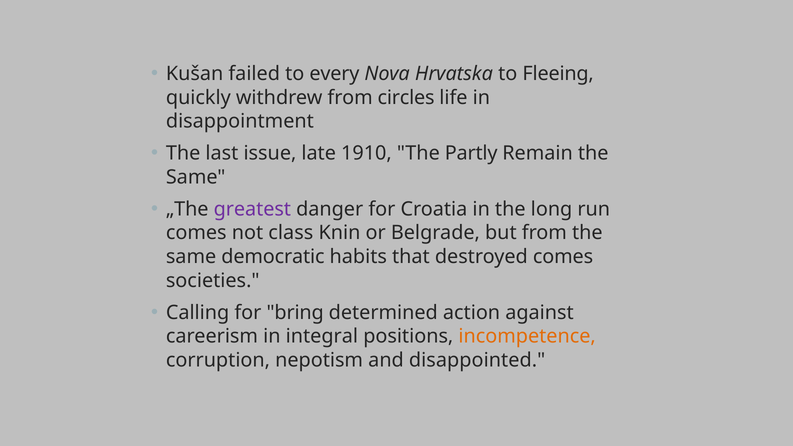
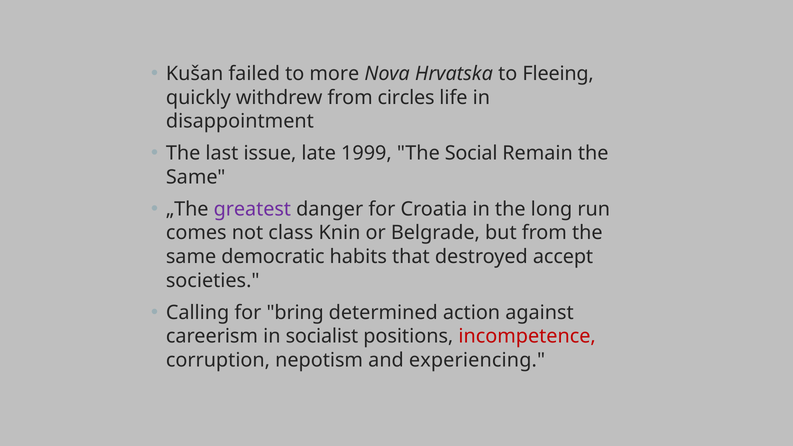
every: every -> more (334, 74)
1910: 1910 -> 1999 (366, 153)
Partly: Partly -> Social (471, 153)
destroyed comes: comes -> accept (563, 257)
integral: integral -> socialist (322, 336)
incompetence colour: orange -> red (527, 336)
disappointed: disappointed -> experiencing (477, 360)
